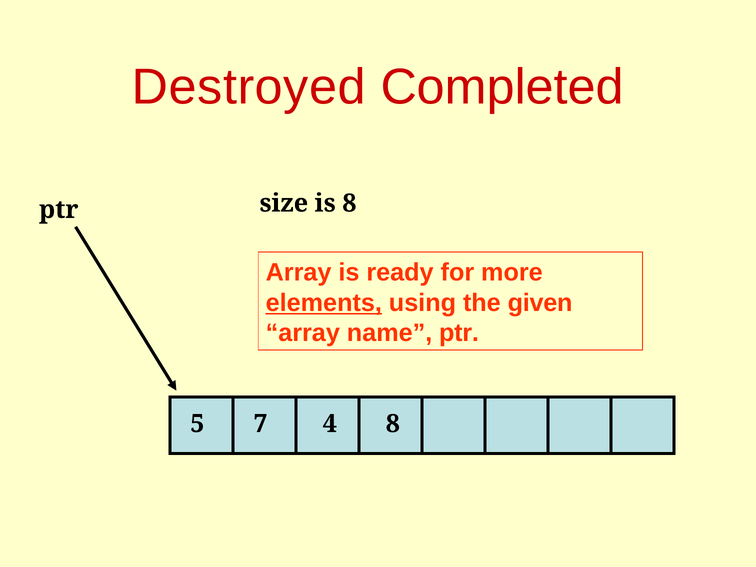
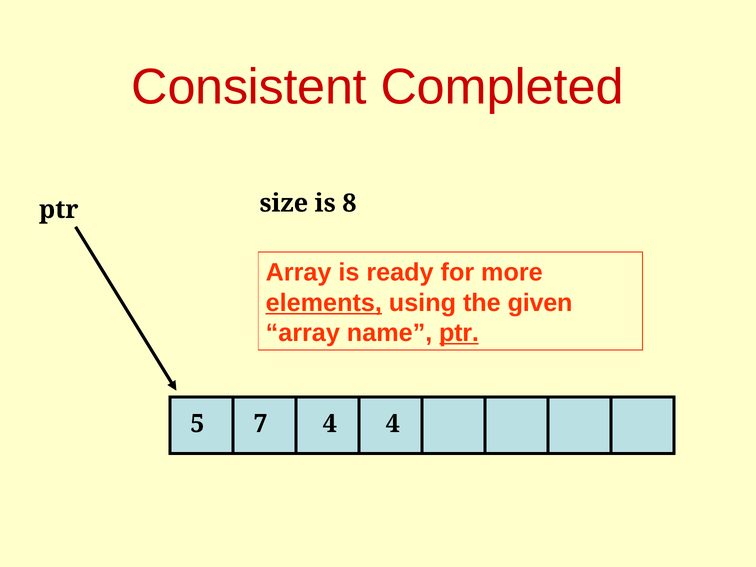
Destroyed: Destroyed -> Consistent (249, 87)
ptr underline: none -> present (459, 333)
4 8: 8 -> 4 (393, 424)
